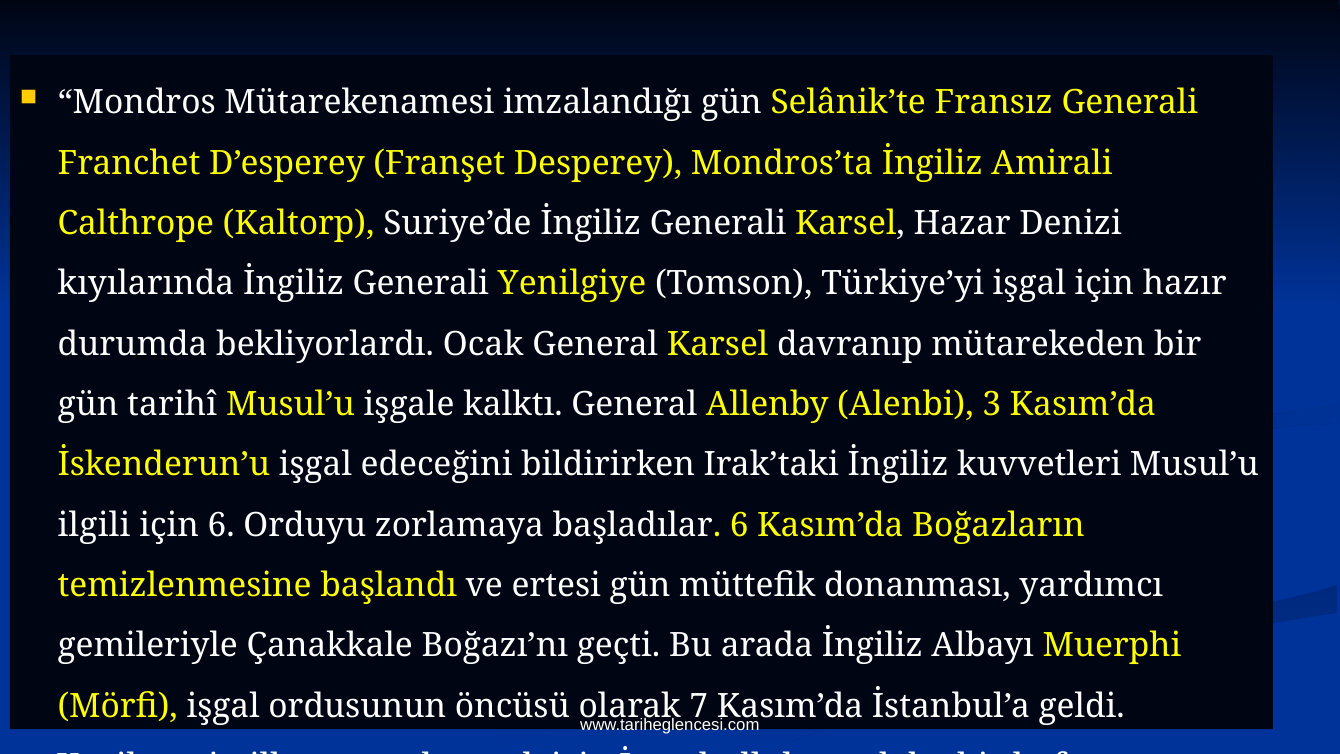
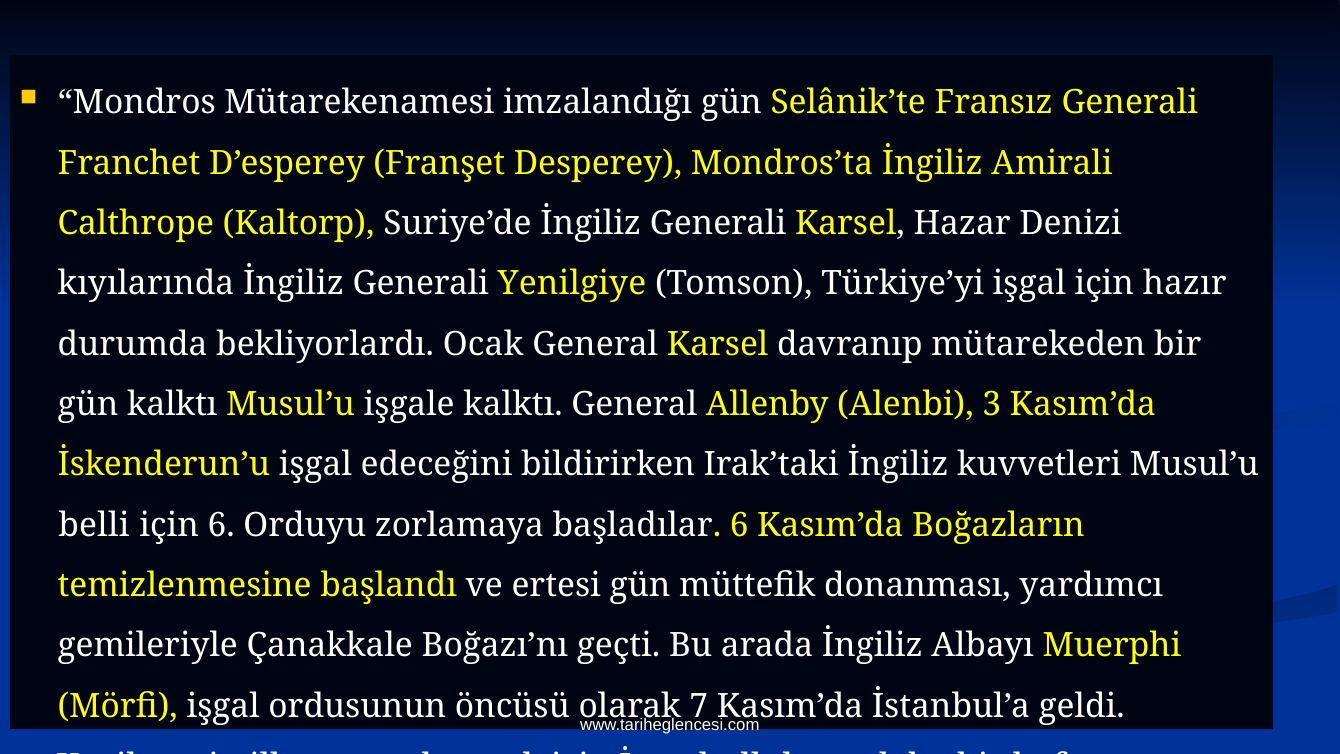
gün tarihî: tarihî -> kalktı (172, 404)
ilgili: ilgili -> belli (94, 525)
